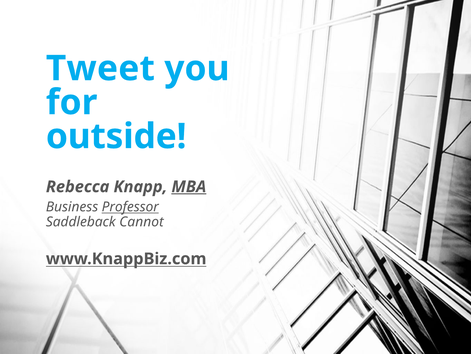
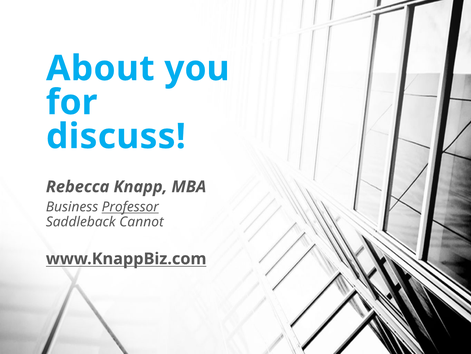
Tweet: Tweet -> About (100, 68)
outside: outside -> discuss (116, 136)
MBA underline: present -> none (189, 186)
